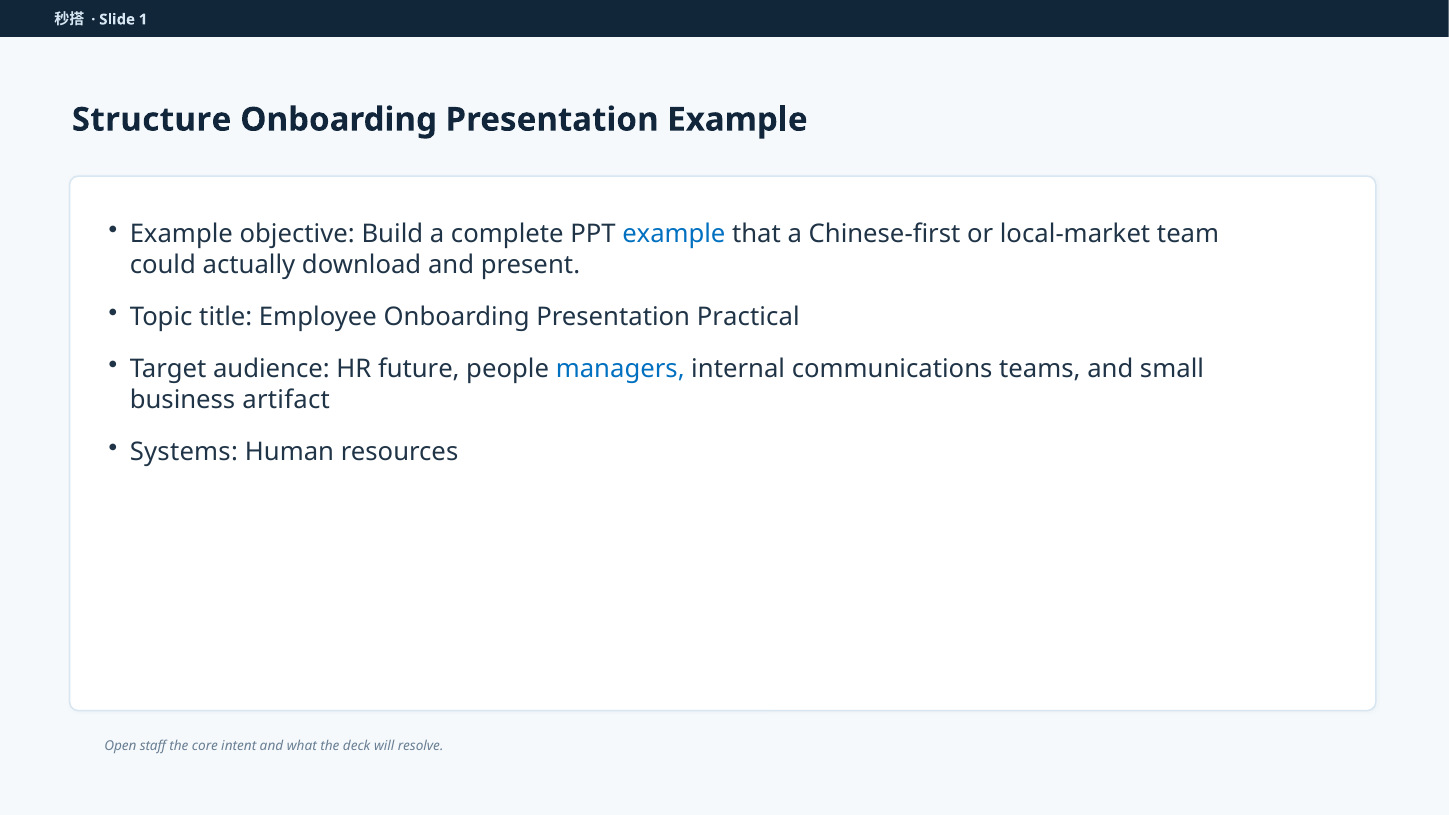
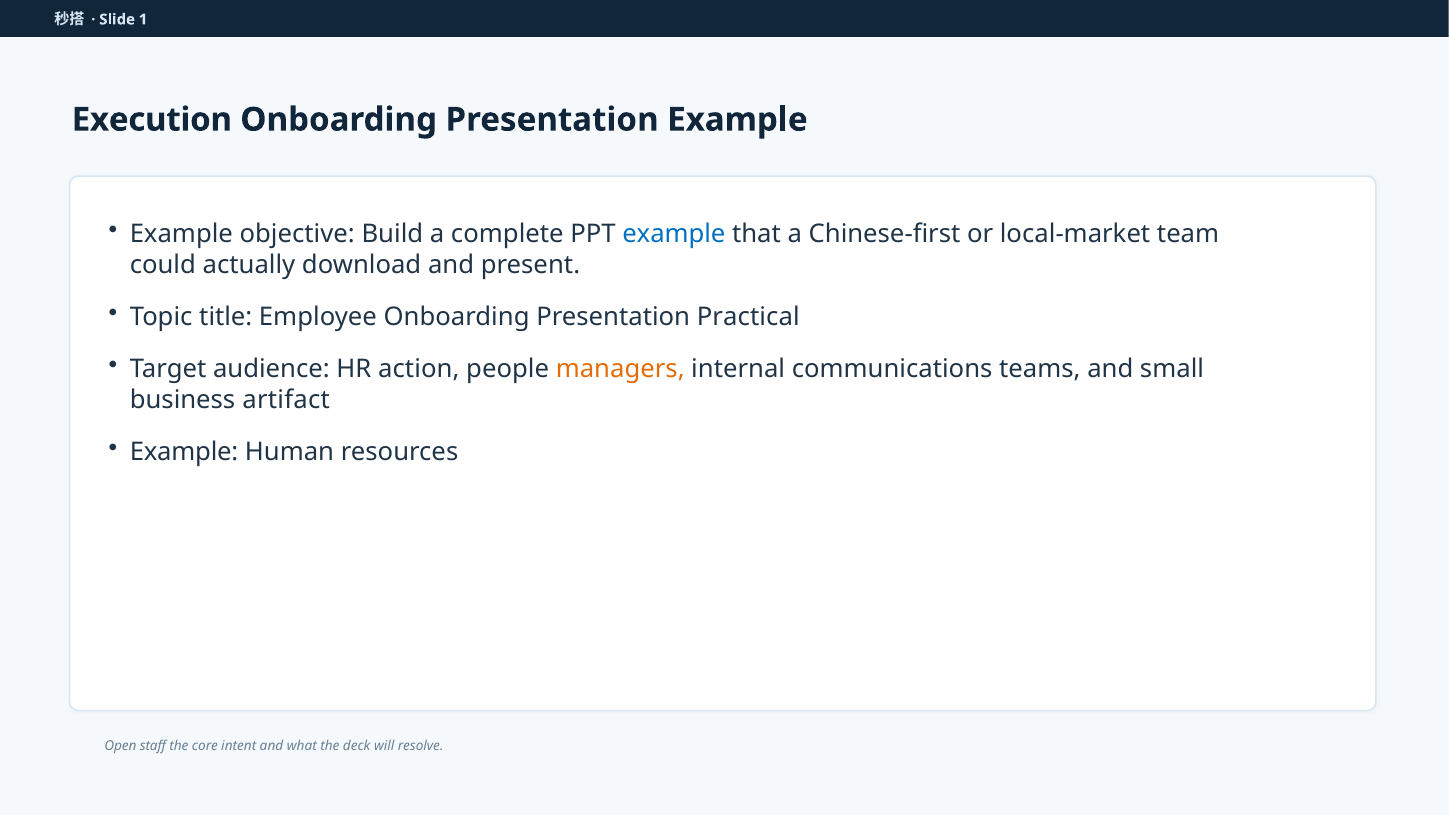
Structure: Structure -> Execution (152, 120)
future: future -> action (419, 369)
managers colour: blue -> orange (620, 369)
Systems: Systems -> Example (184, 452)
